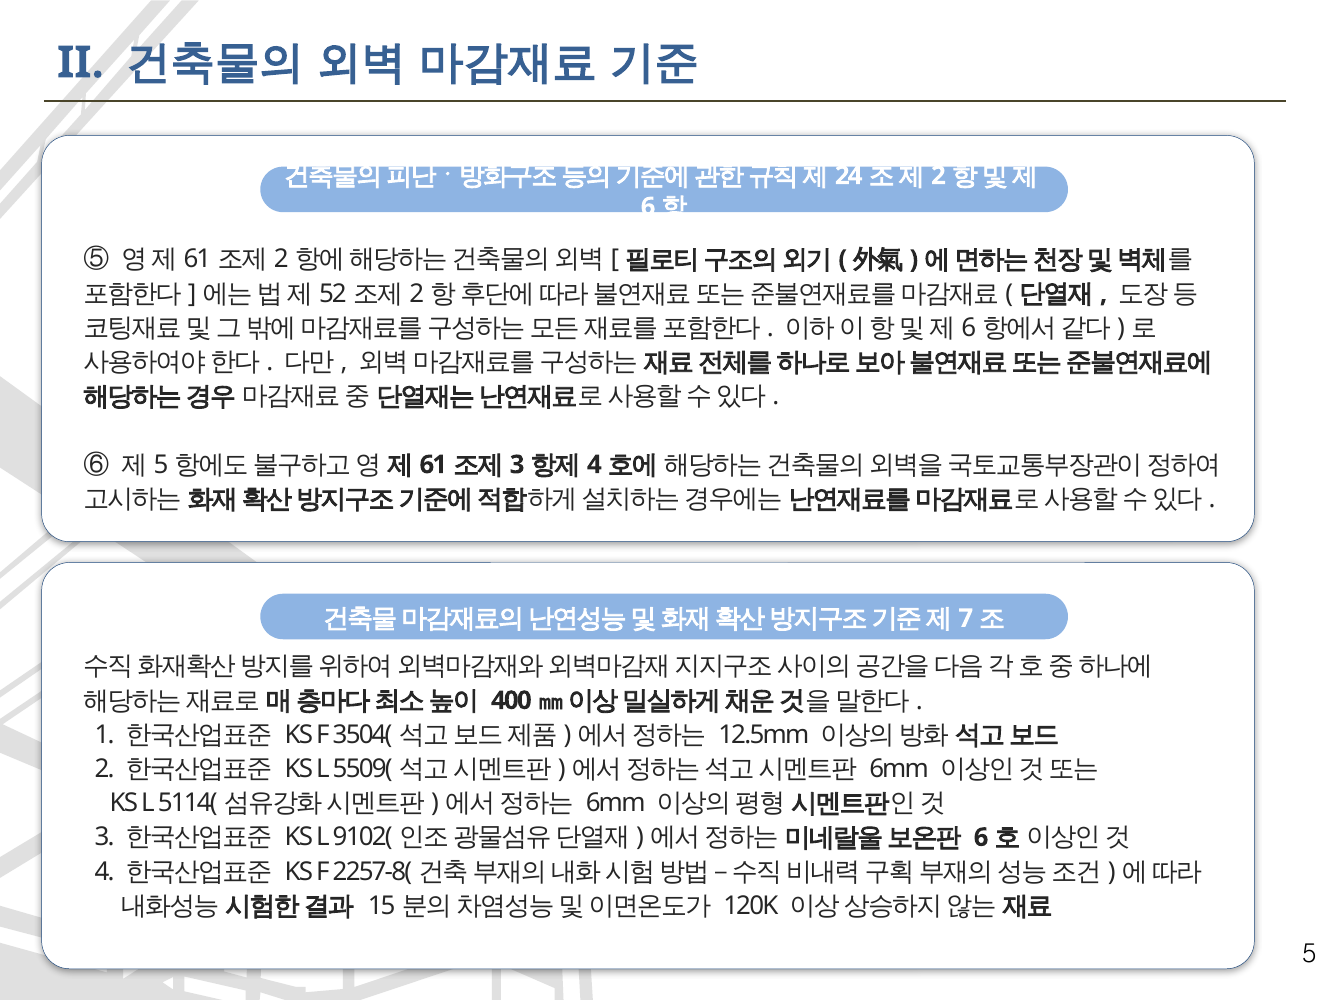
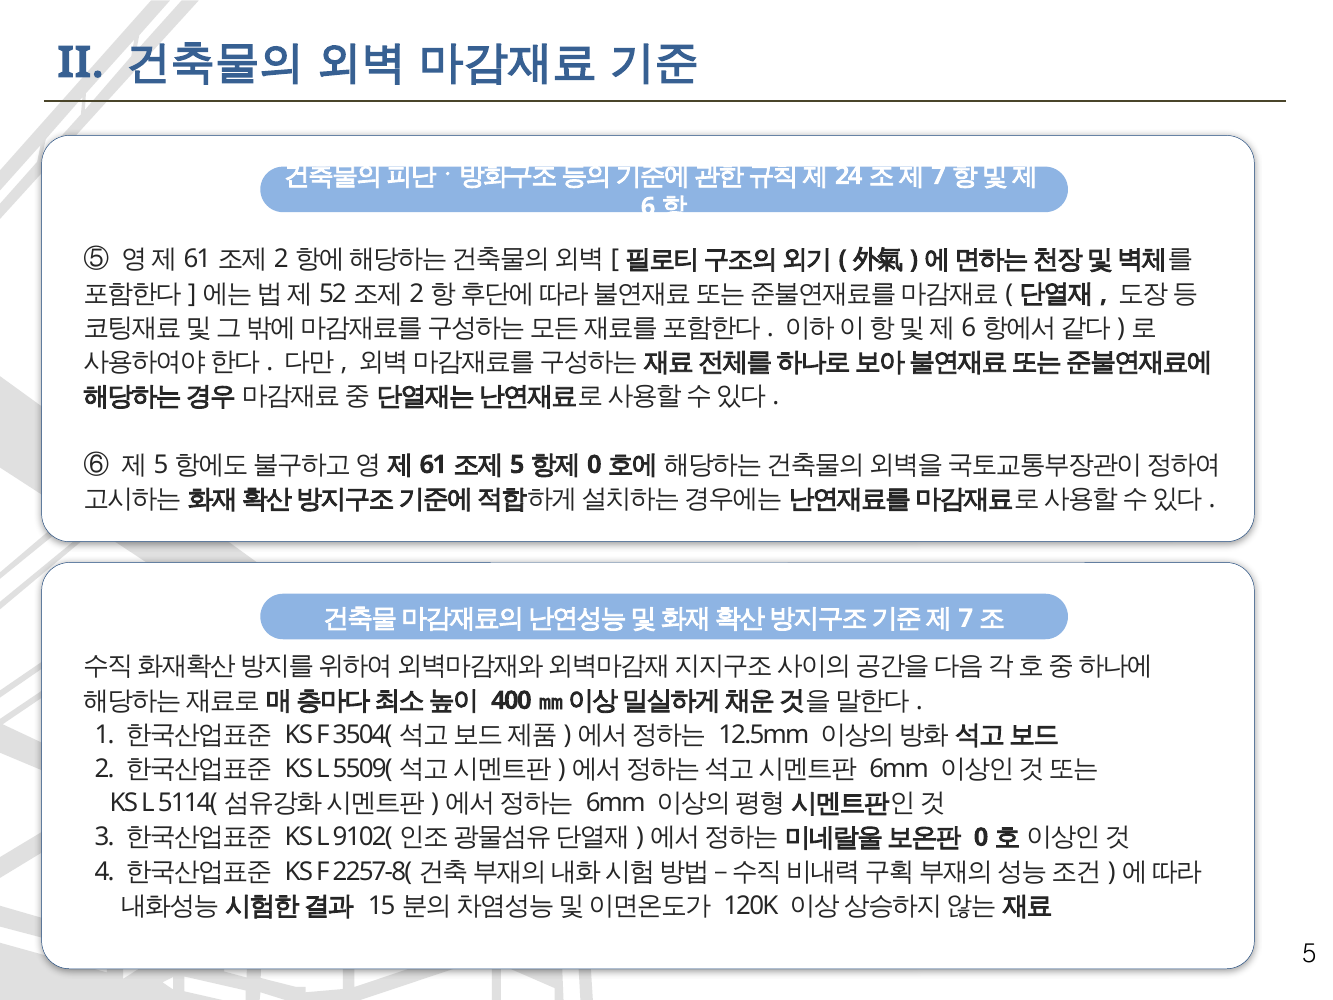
2: 2 -> 7 (938, 176)
3: 3 -> 5 (517, 465)
4: 4 -> 0 (594, 465)
6: 6 -> 0 (981, 837)
